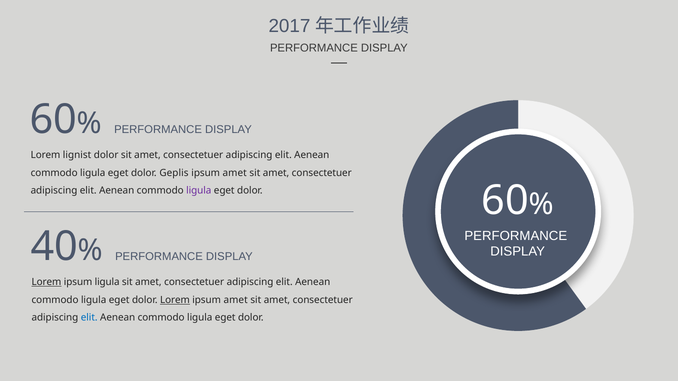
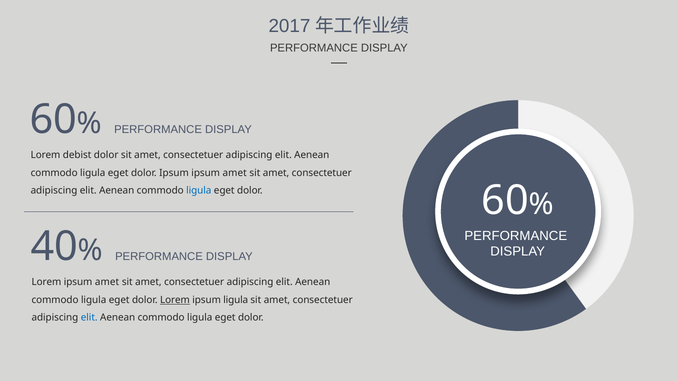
lignist: lignist -> debist (77, 155)
dolor Geplis: Geplis -> Ipsum (174, 173)
ligula colour: purple -> blue (199, 191)
Lorem underline: present -> none (46, 282)
ligula: ligula -> amet (107, 282)
amet: amet -> ligula (236, 300)
